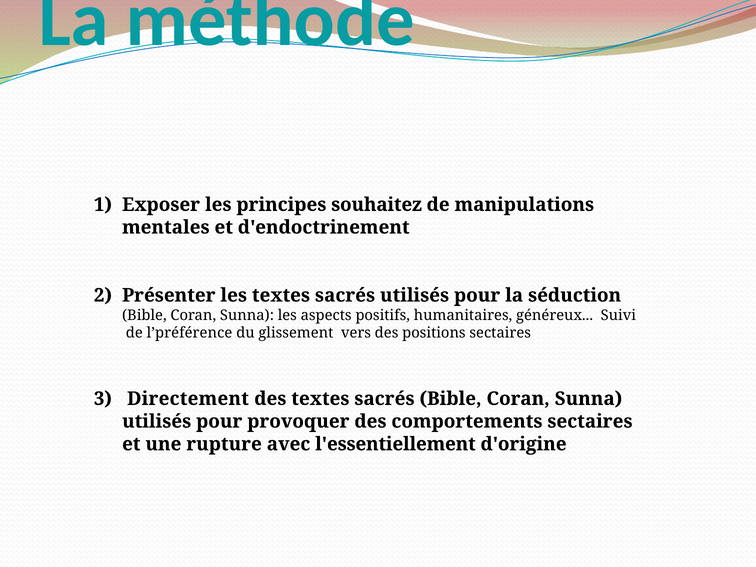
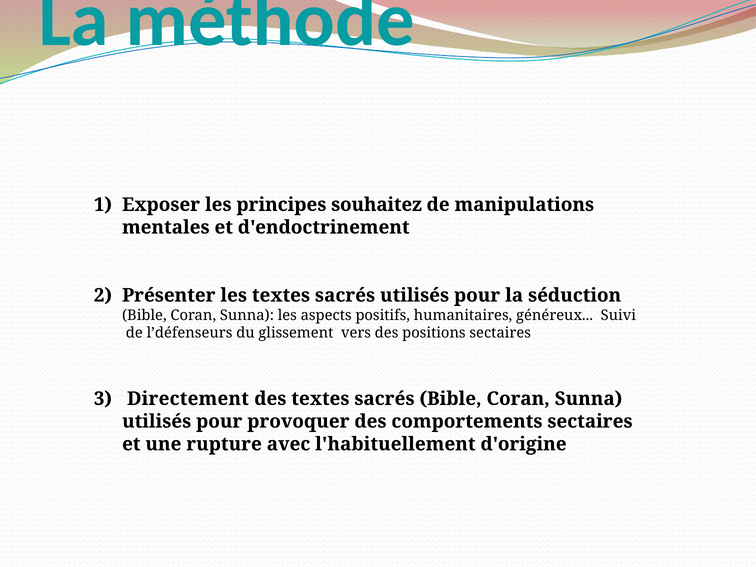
l’préférence: l’préférence -> l’défenseurs (190, 333)
l'essentiellement: l'essentiellement -> l'habituellement (395, 444)
